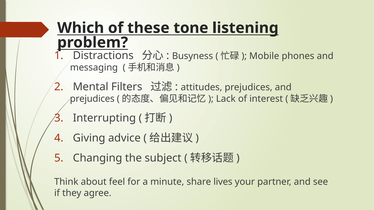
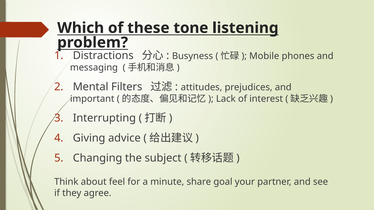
prejudices: prejudices -> important (92, 99)
lives: lives -> goal (223, 182)
